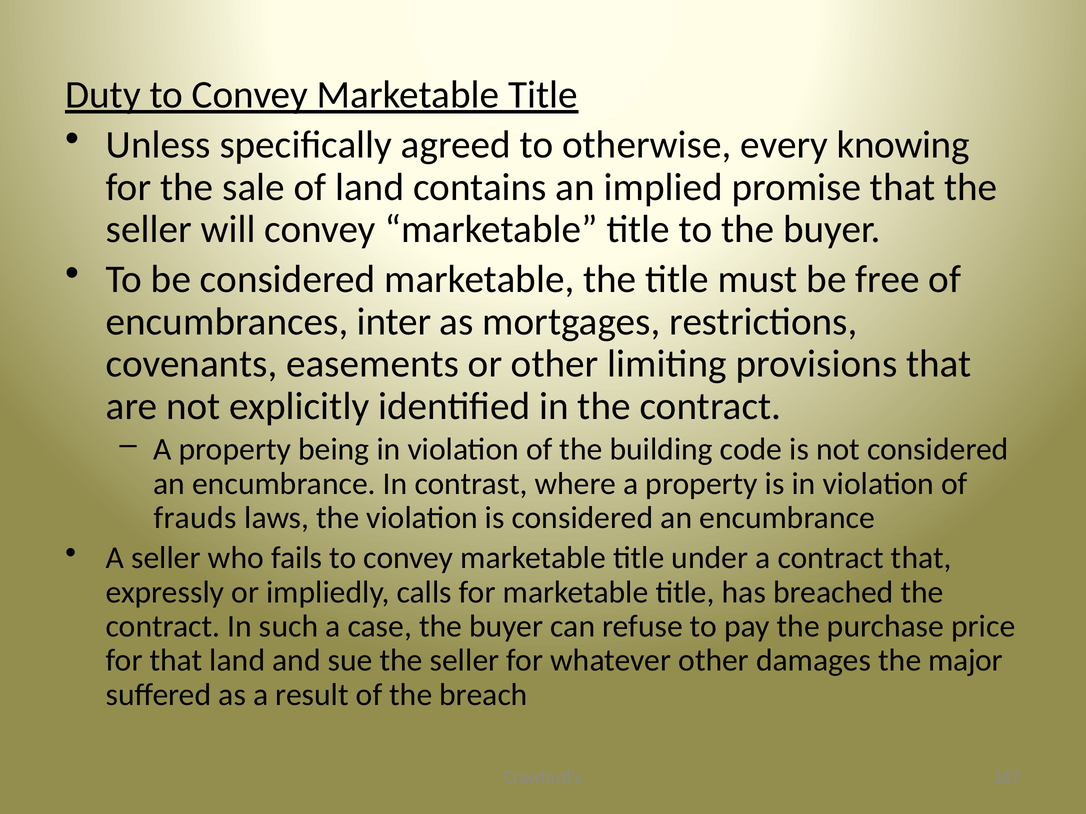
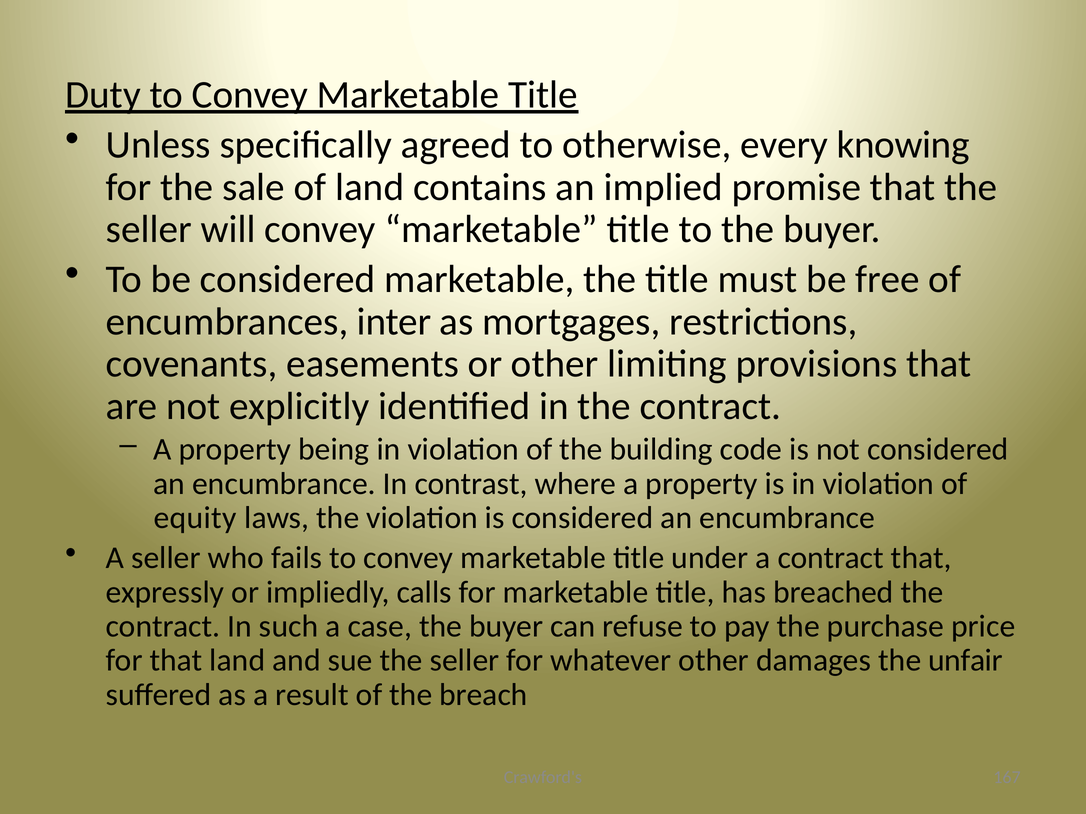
frauds: frauds -> equity (195, 518)
major: major -> unfair (965, 661)
